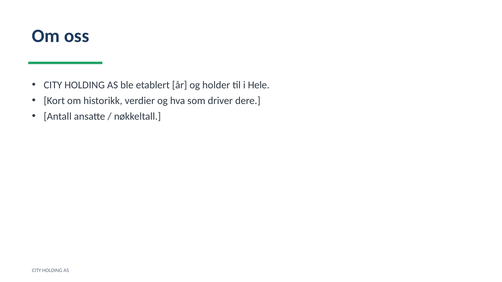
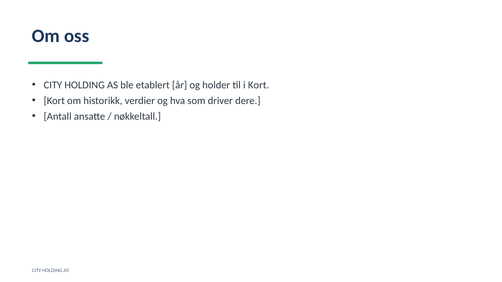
i Hele: Hele -> Kort (259, 85)
